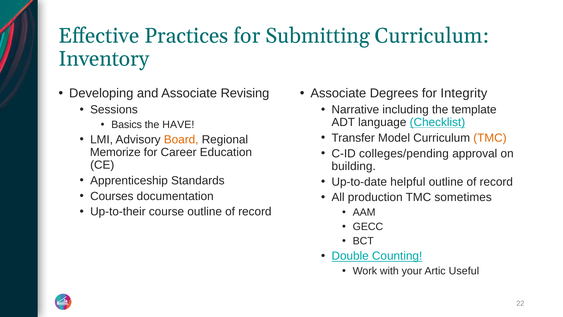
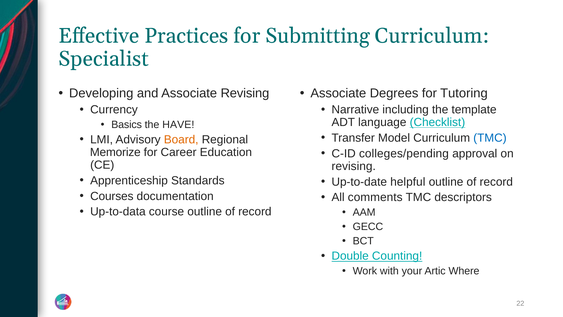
Inventory: Inventory -> Specialist (104, 59)
Integrity: Integrity -> Tutoring (464, 93)
Sessions: Sessions -> Currency (114, 110)
TMC colour: orange -> blue (490, 138)
building: building -> revising (354, 166)
production: production -> comments (375, 197)
sometimes: sometimes -> descriptors (463, 197)
Up-to-their: Up-to-their -> Up-to-data (118, 212)
Useful: Useful -> Where (464, 271)
